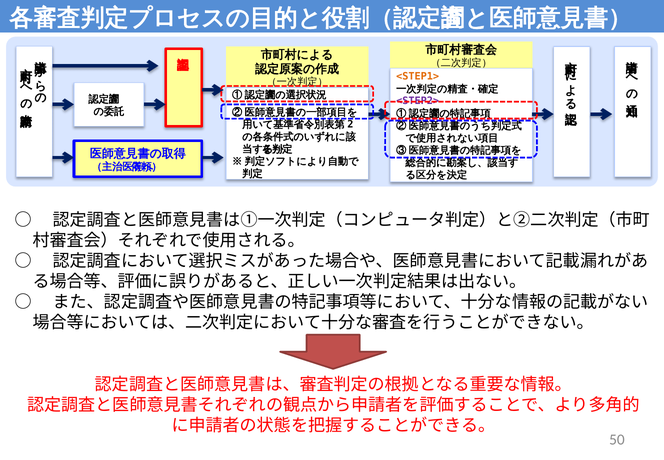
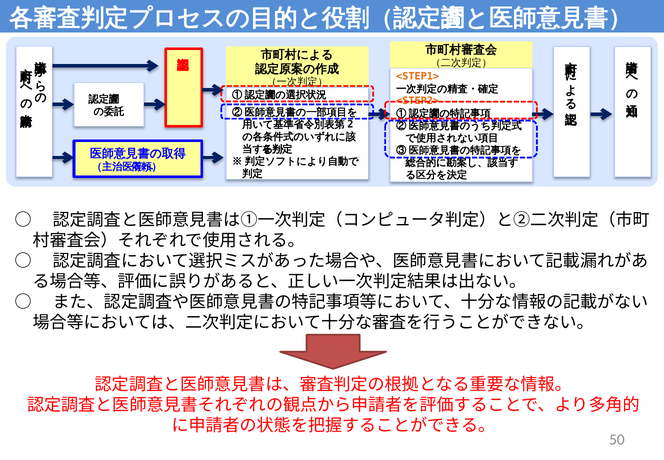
<STEP2> colour: purple -> orange (418, 101)
